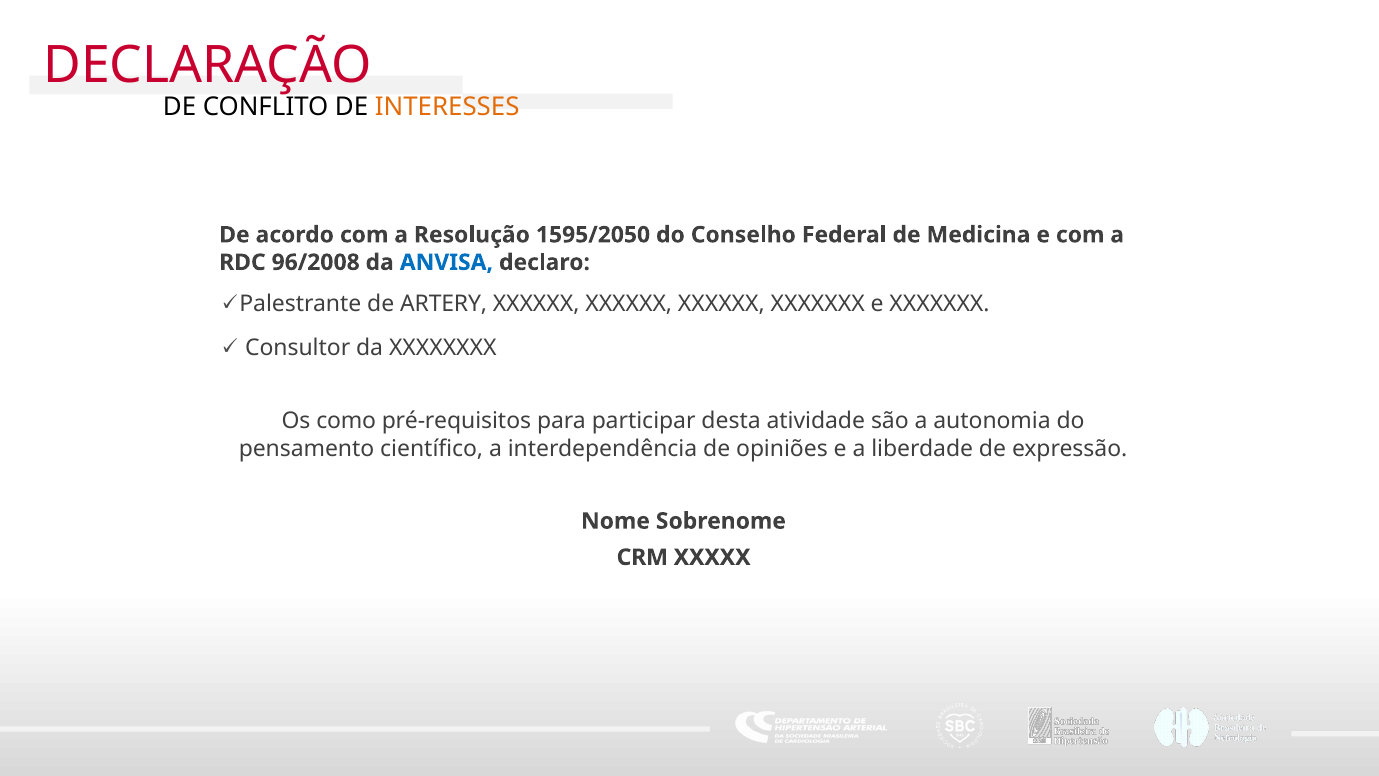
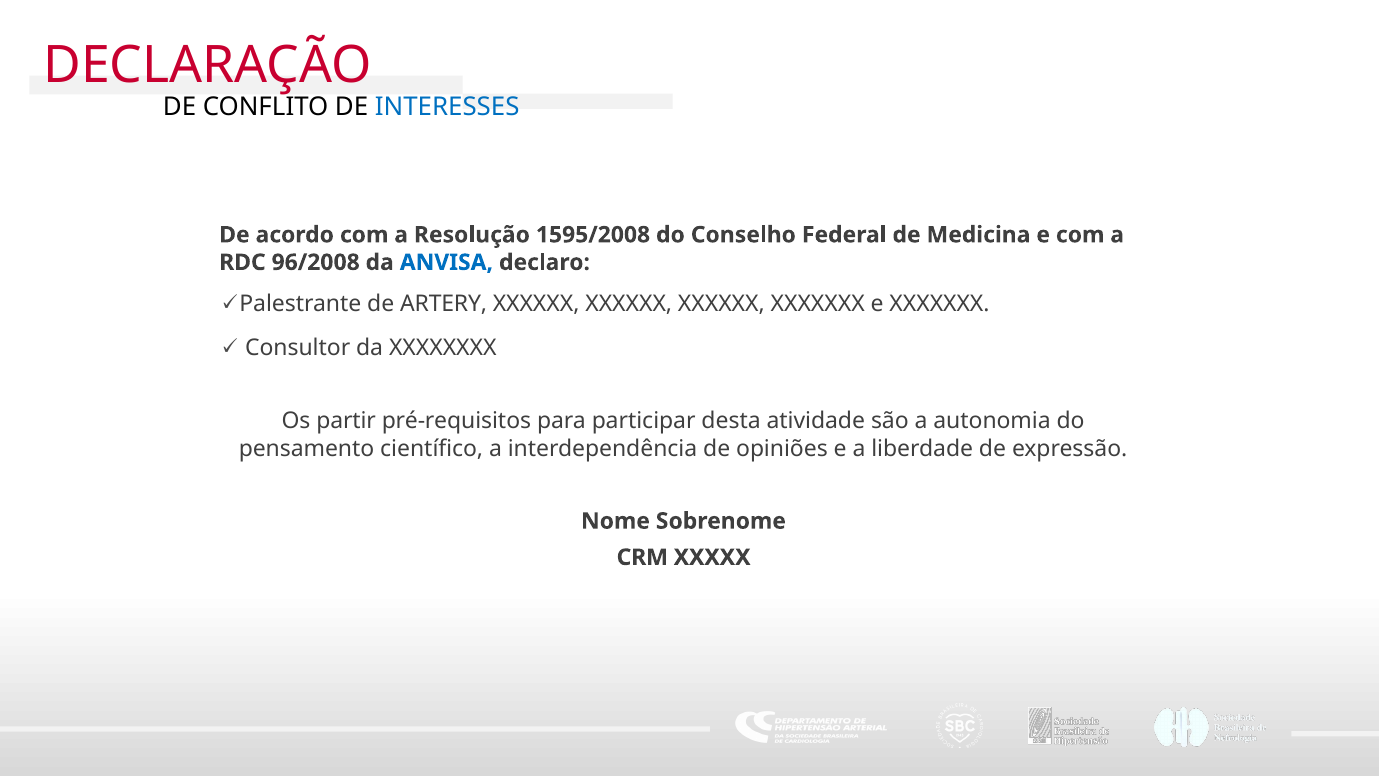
INTERESSES colour: orange -> blue (447, 107)
1595/2050: 1595/2050 -> 1595/2008 (593, 235)
como: como -> partir (346, 421)
